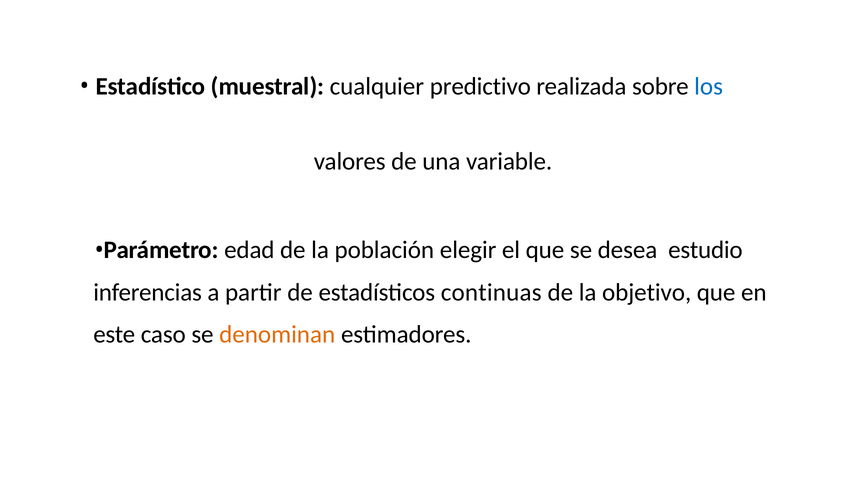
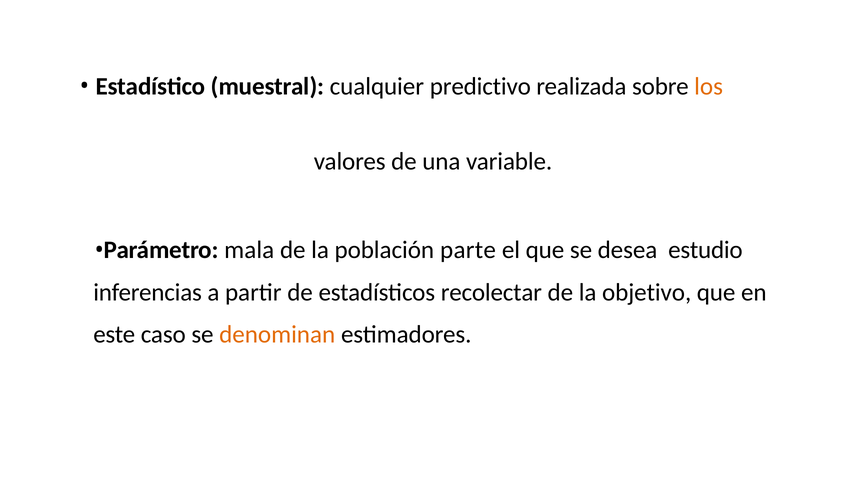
los colour: blue -> orange (709, 86)
edad: edad -> mala (249, 250)
elegir: elegir -> parte (468, 250)
continuas: continuas -> recolectar (491, 292)
